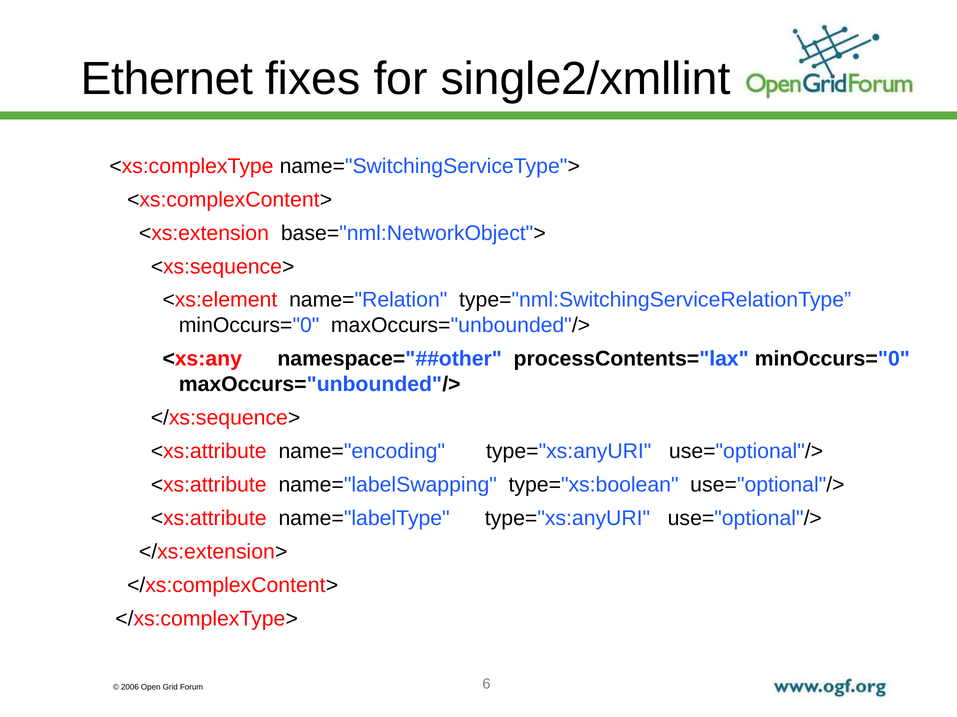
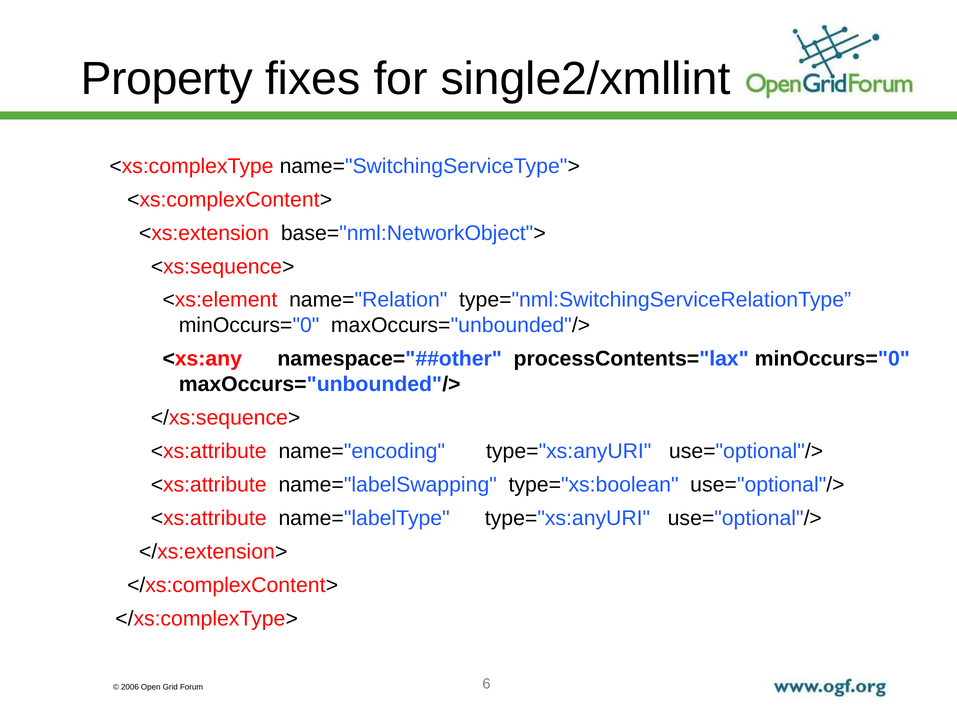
Ethernet: Ethernet -> Property (167, 79)
